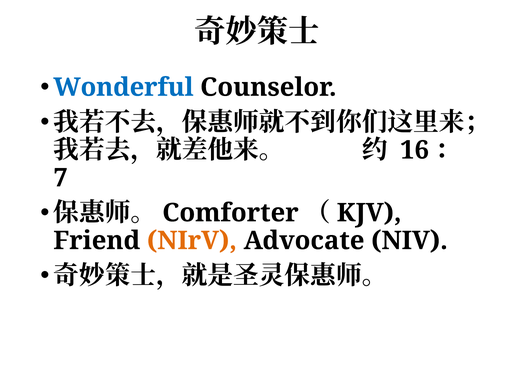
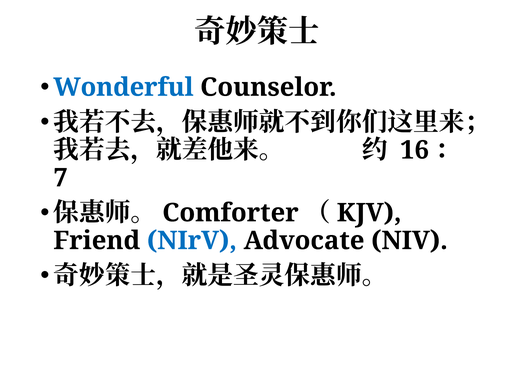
NIrV colour: orange -> blue (192, 240)
